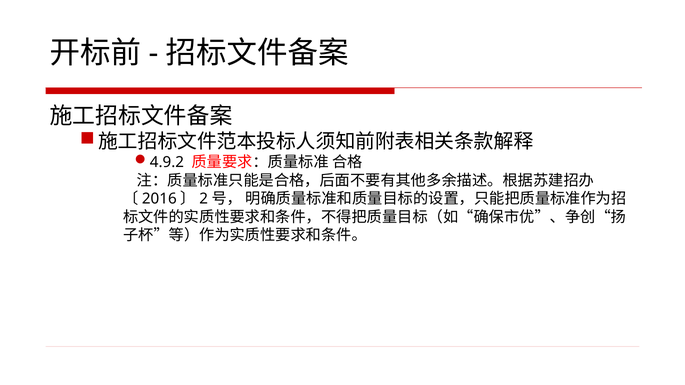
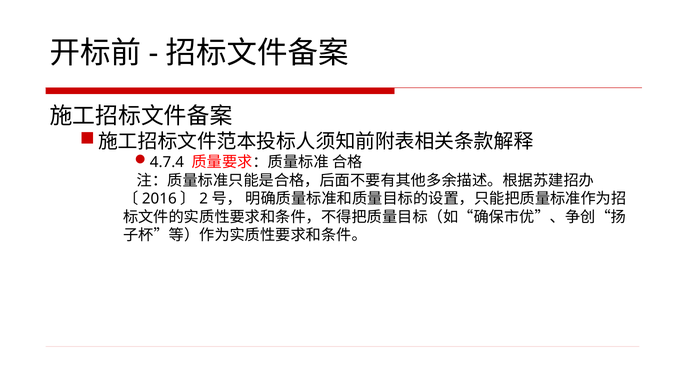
4.9.2: 4.9.2 -> 4.7.4 (167, 163)
